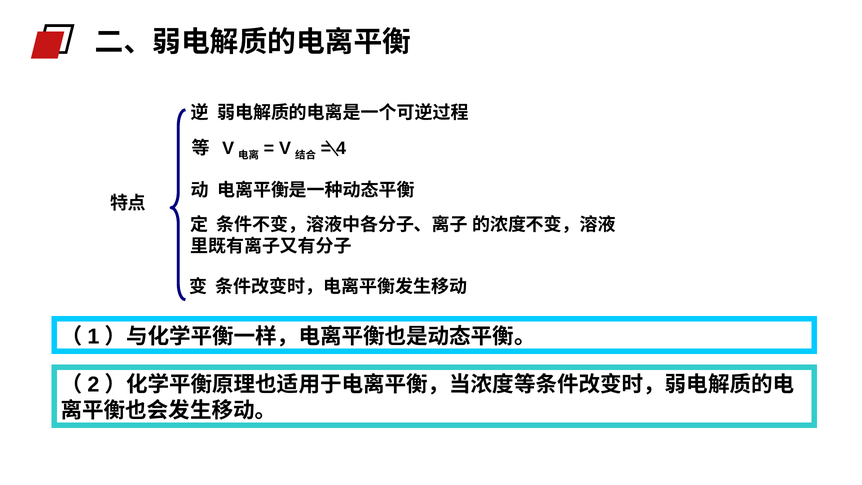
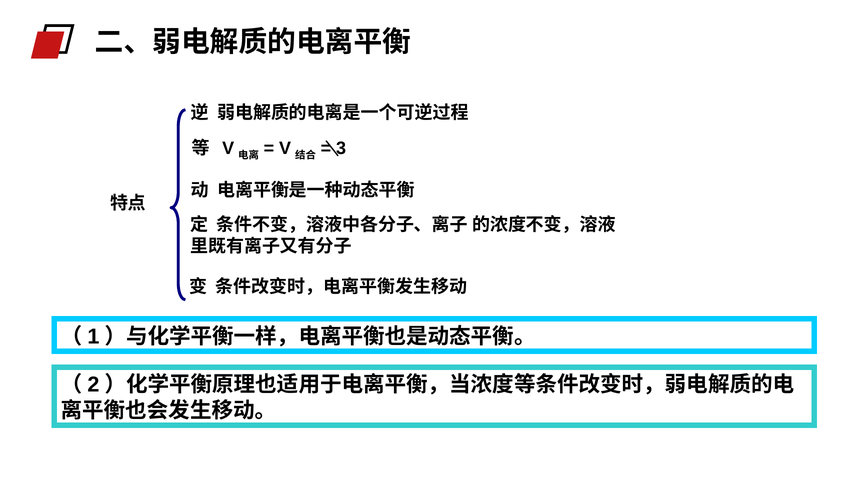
4: 4 -> 3 (341, 148)
